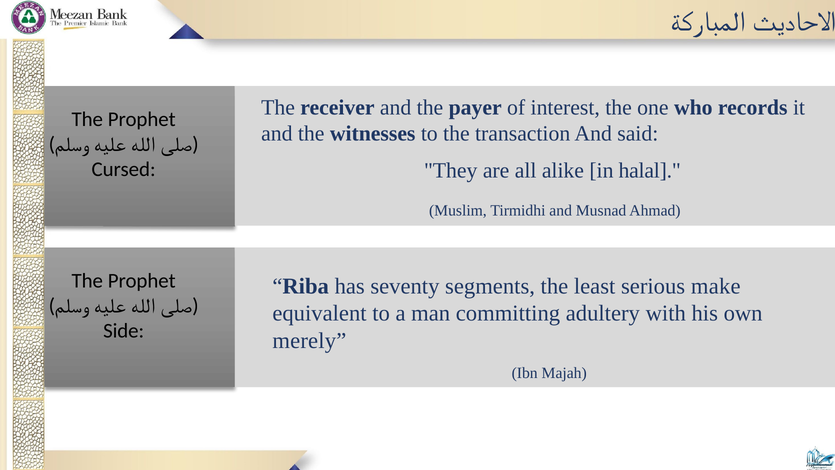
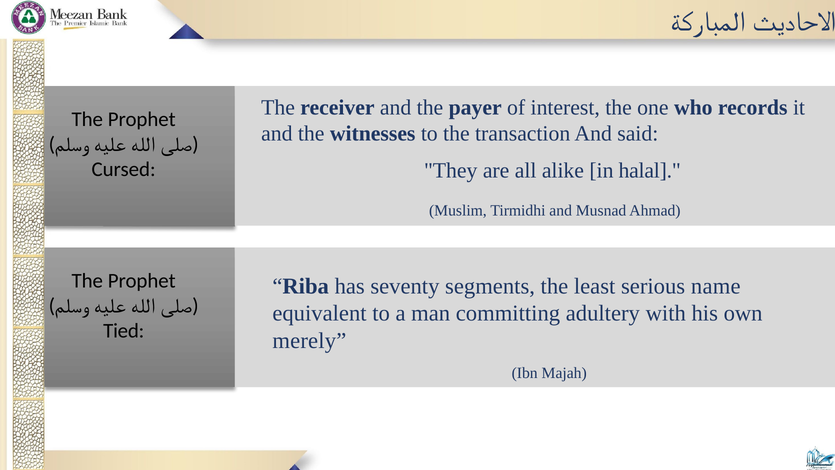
make: make -> name (716, 286)
Side: Side -> Tied (124, 331)
